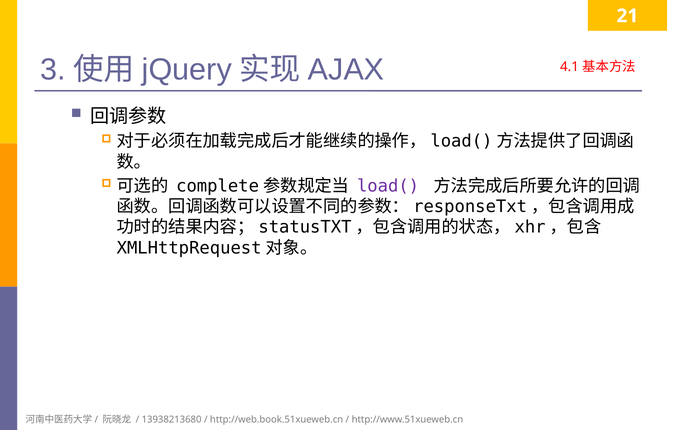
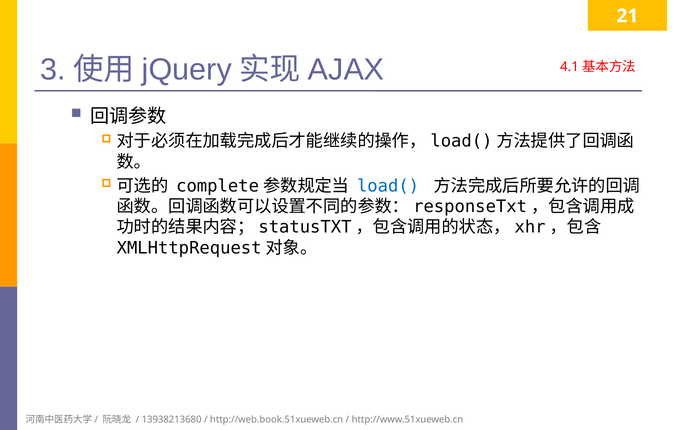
load( colour: purple -> blue (388, 186)
